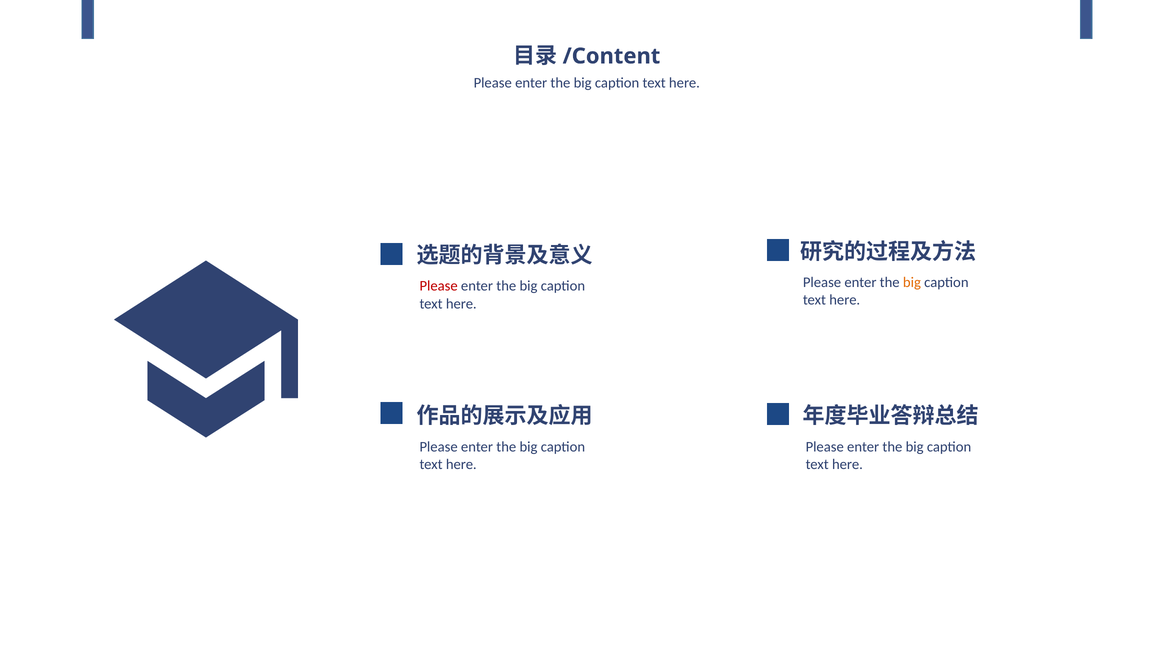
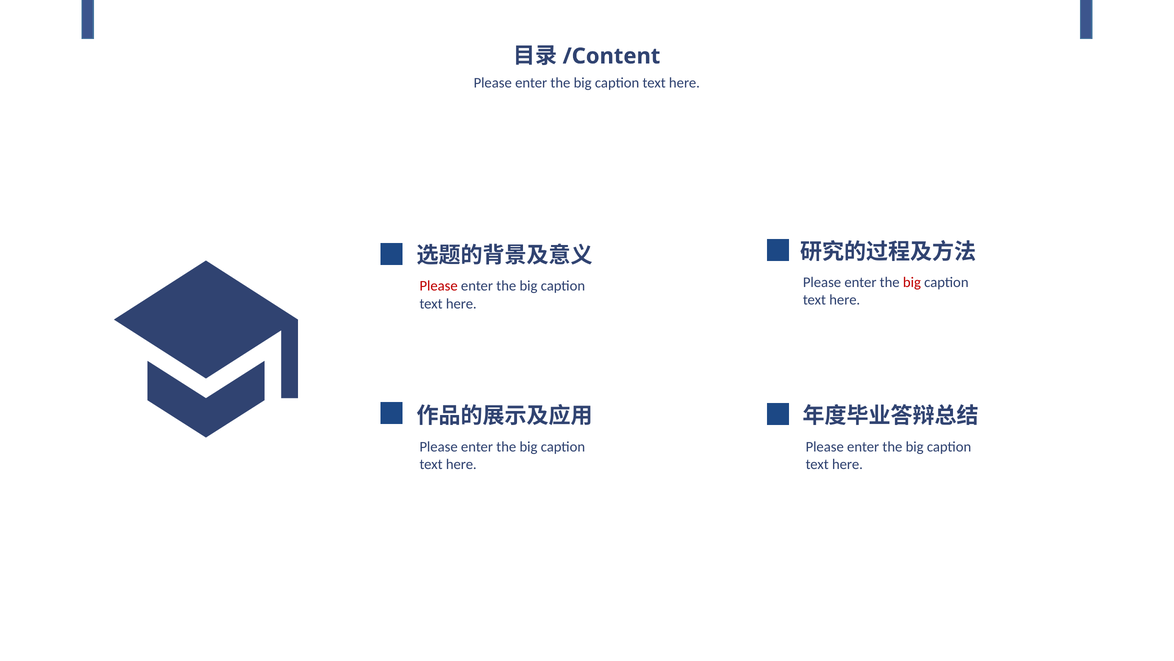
big colour: orange -> red (912, 282)
